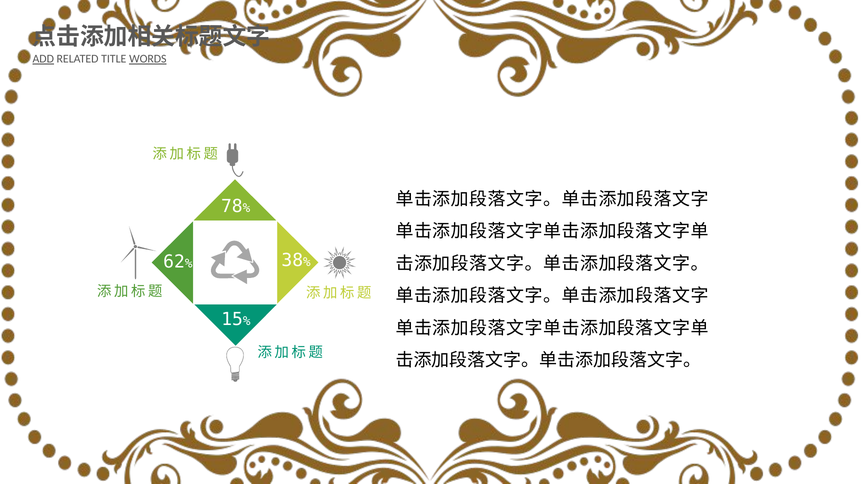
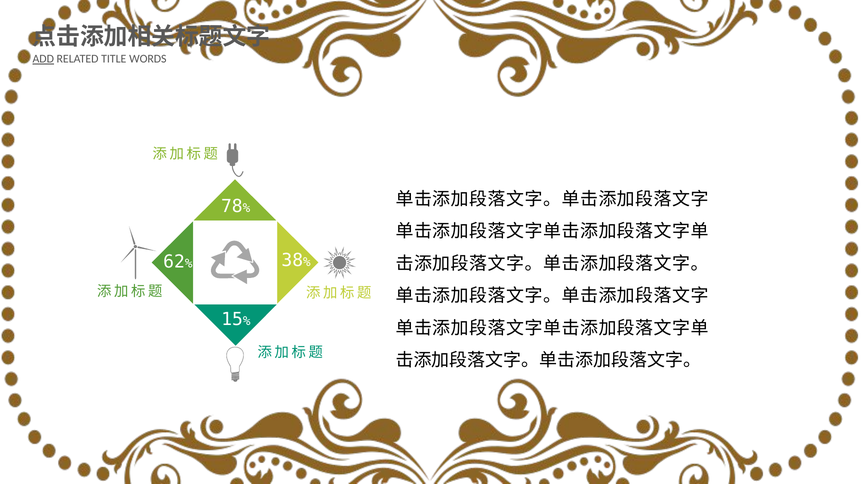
WORDS underline: present -> none (148, 59)
